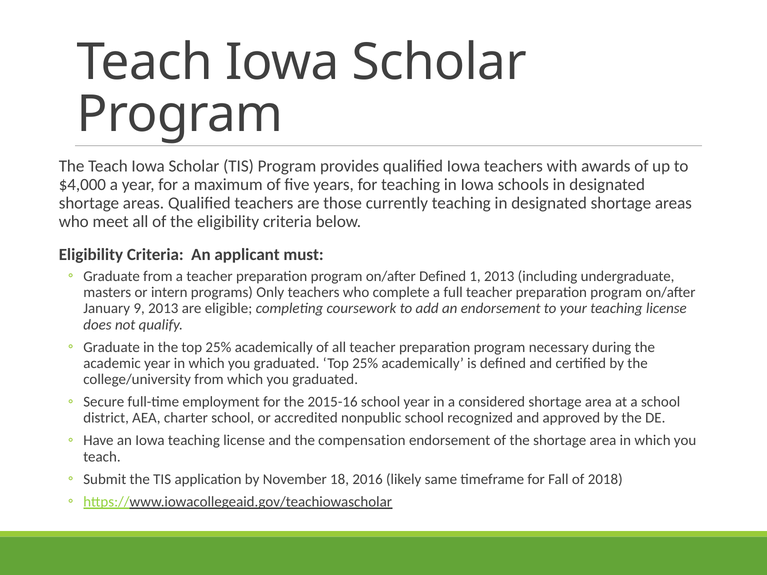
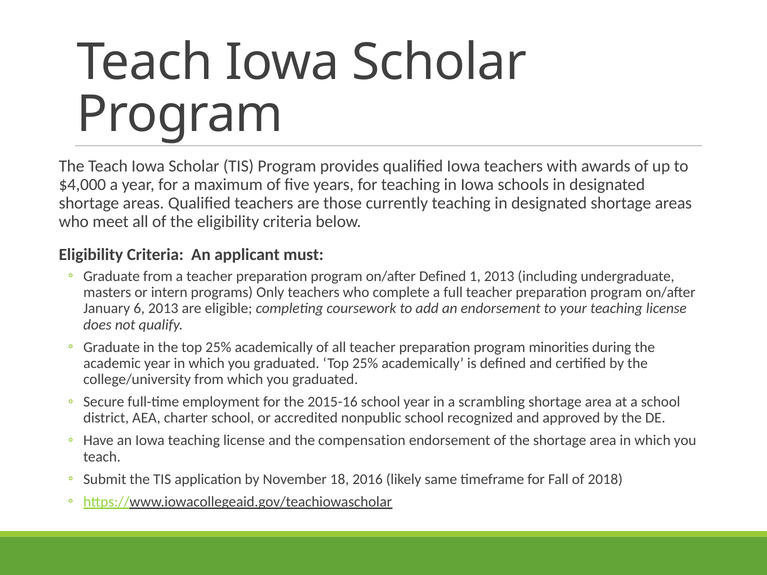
9: 9 -> 6 (139, 309)
necessary: necessary -> minorities (559, 347)
considered: considered -> scrambling (492, 402)
